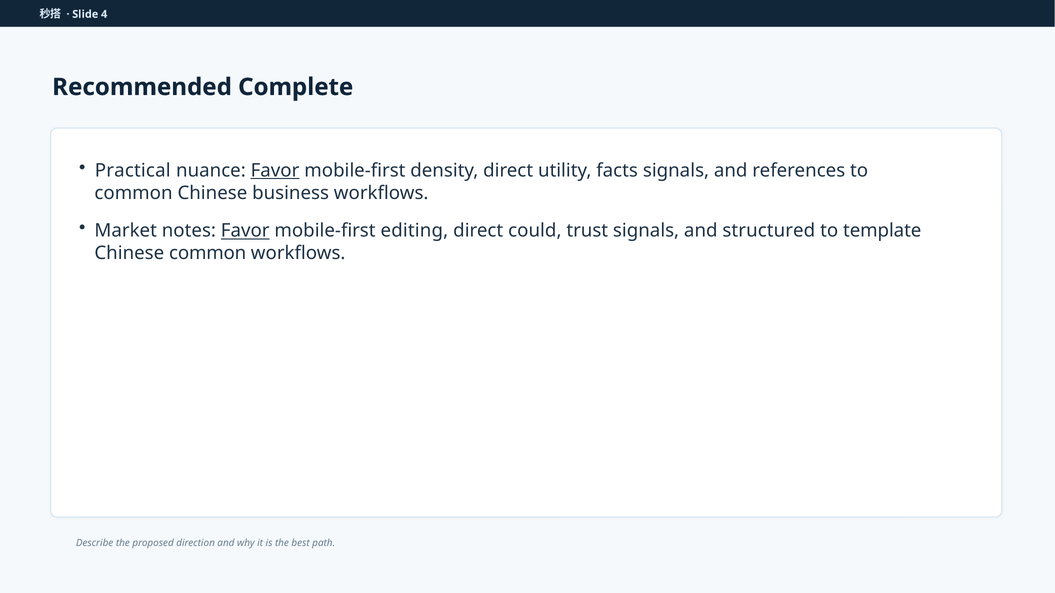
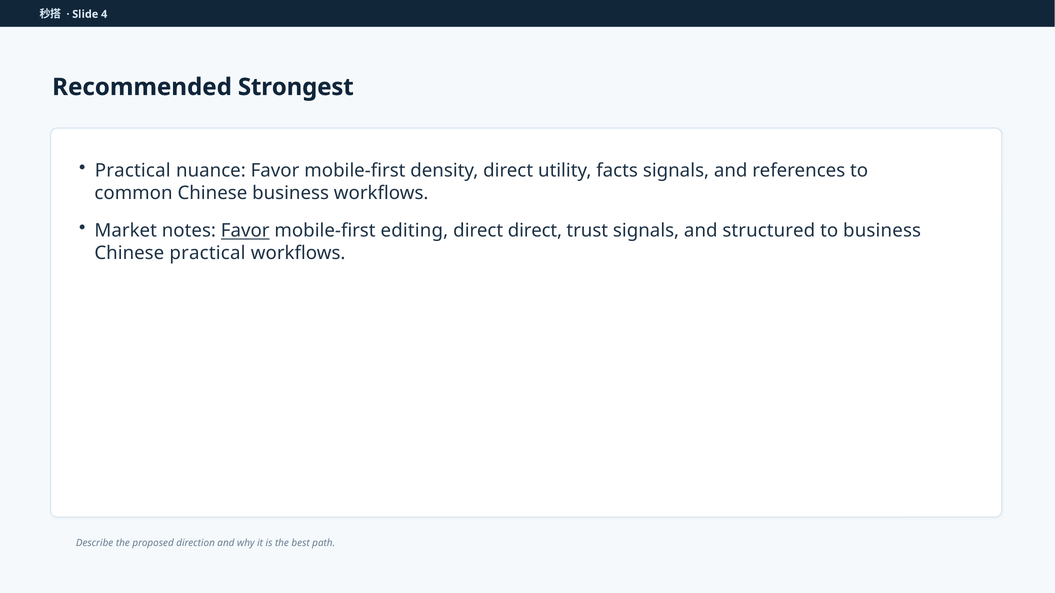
Complete: Complete -> Strongest (296, 87)
Favor underline: present -> none (275, 171)
direct could: could -> direct (535, 231)
to template: template -> business (882, 231)
Chinese common: common -> practical (207, 253)
